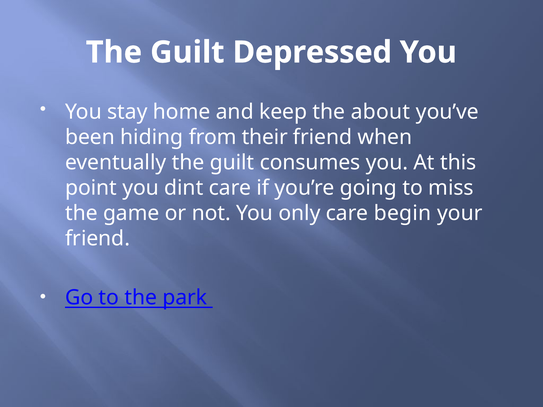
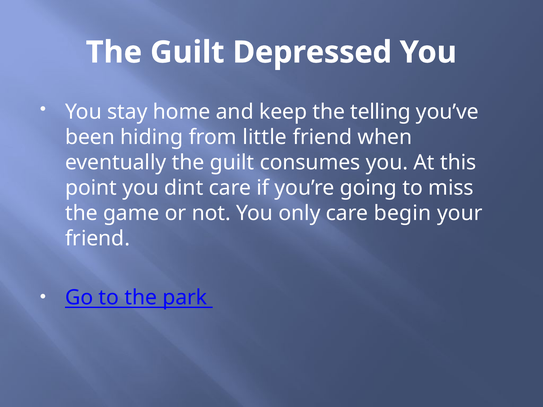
about: about -> telling (381, 112)
their: their -> little (265, 137)
